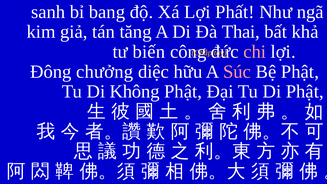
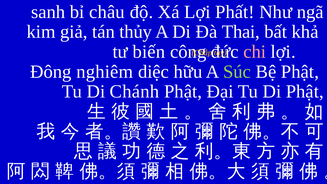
bang: bang -> châu (107, 12)
tăng: tăng -> thủy (136, 32)
chưởng: chưởng -> nghiêm (105, 72)
Súc colour: pink -> light green (237, 72)
Không: Không -> Chánh (134, 92)
